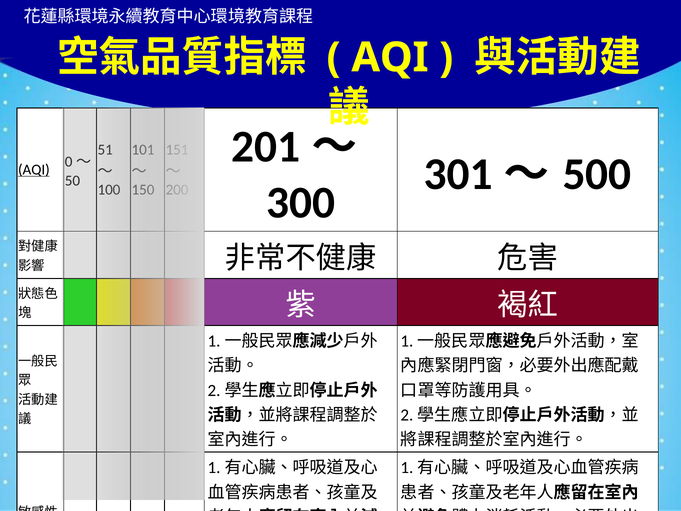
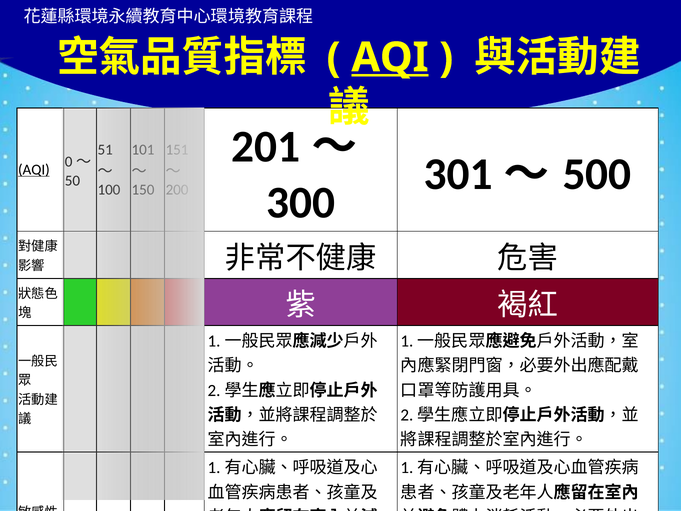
AQI underline: none -> present (390, 58)
